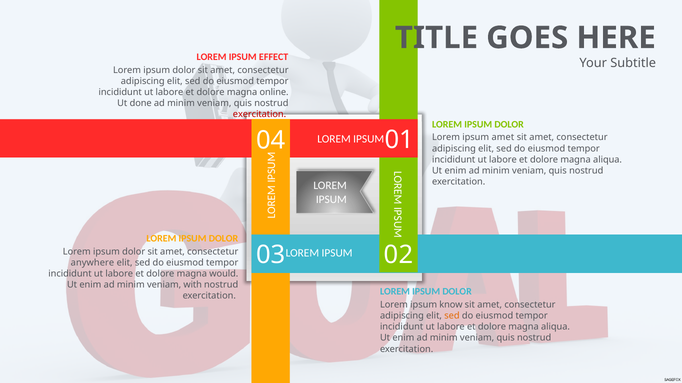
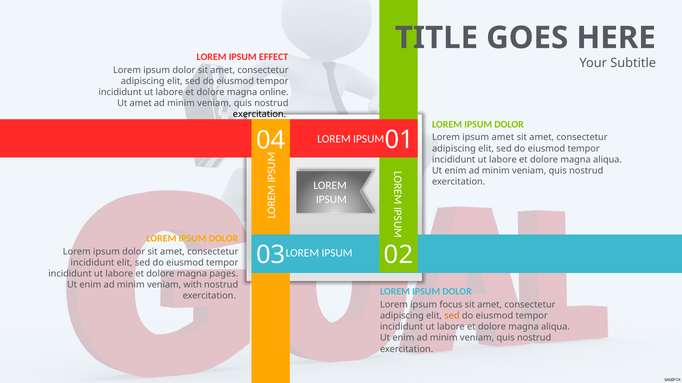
Ut done: done -> amet (141, 104)
exercitation colour: red -> black (259, 115)
anywhere: anywhere -> incididunt (92, 263)
would: would -> pages (224, 274)
know: know -> focus (451, 305)
